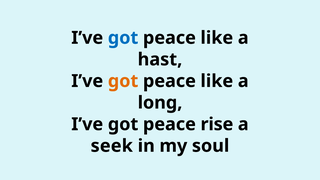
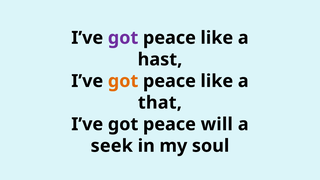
got colour: blue -> purple (123, 38)
long: long -> that (160, 103)
rise: rise -> will (217, 124)
